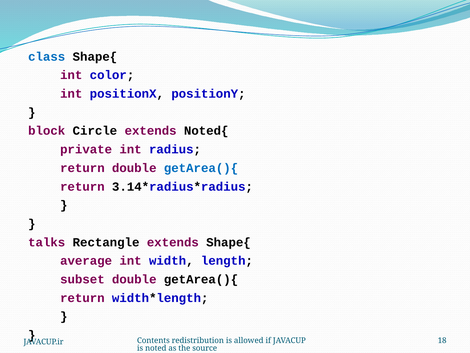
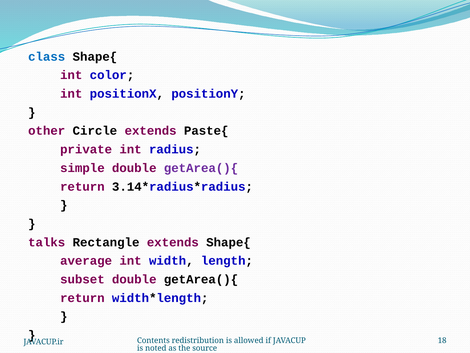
block: block -> other (47, 131)
Noted{: Noted{ -> Paste{ (206, 131)
return: return -> simple (82, 168)
getArea(){ colour: blue -> purple (201, 168)
